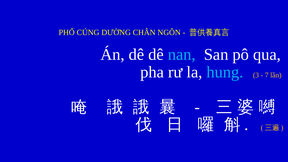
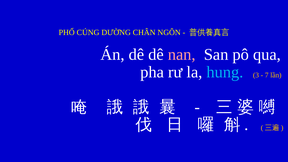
nan colour: light blue -> pink (182, 55)
